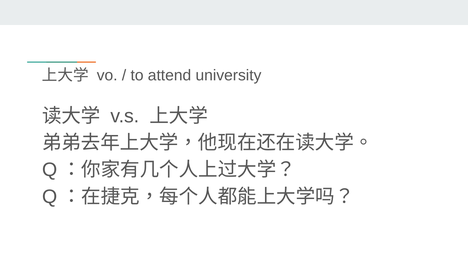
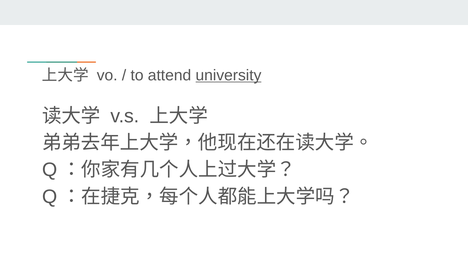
university underline: none -> present (228, 75)
